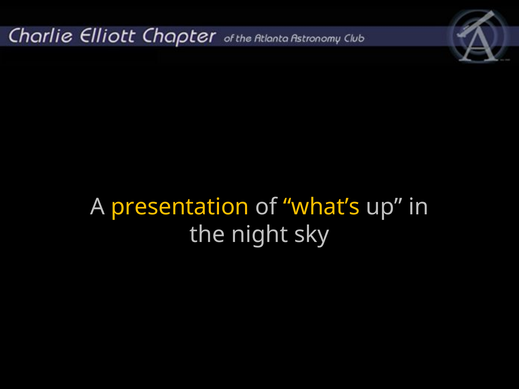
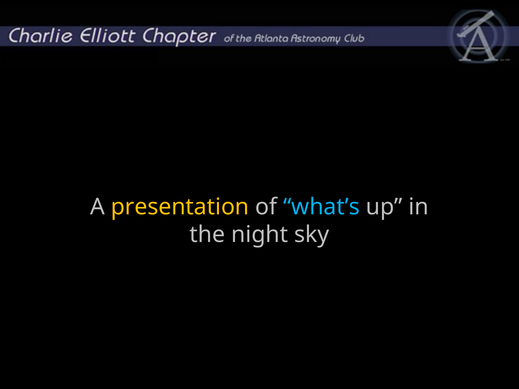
what’s colour: yellow -> light blue (321, 207)
